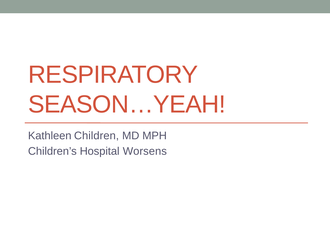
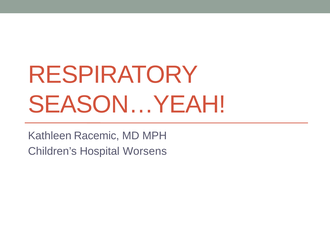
Children: Children -> Racemic (97, 136)
